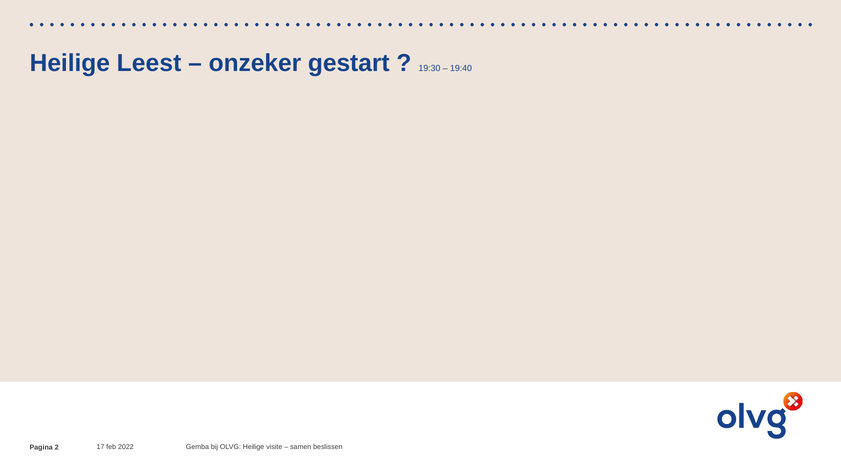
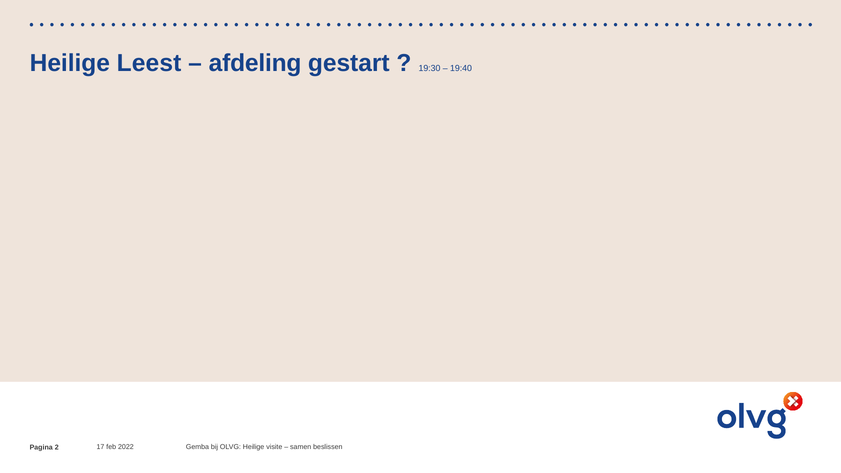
onzeker: onzeker -> afdeling (255, 63)
